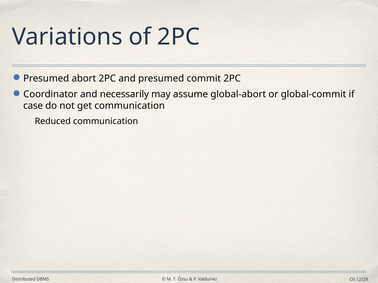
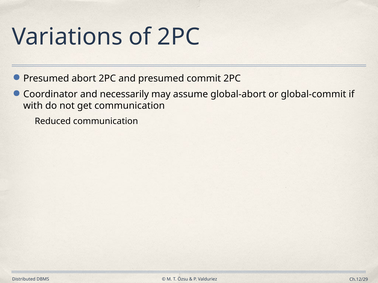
case: case -> with (33, 106)
